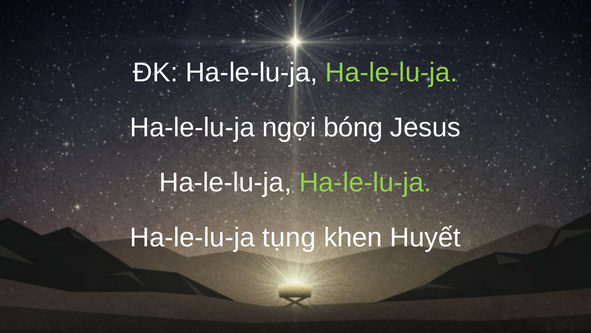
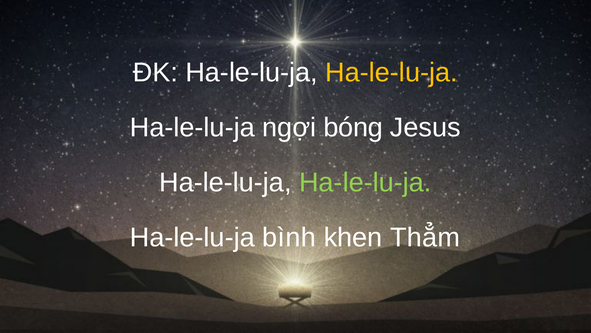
Ha-le-lu-ja colour: light green -> yellow (391, 72)
tụng: tụng -> bình (289, 237)
Huyết: Huyết -> Thẳm (425, 237)
